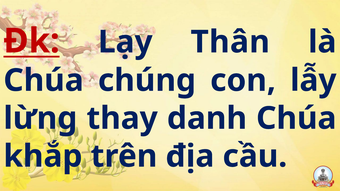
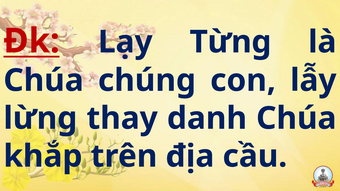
Thân: Thân -> Từng (230, 42)
